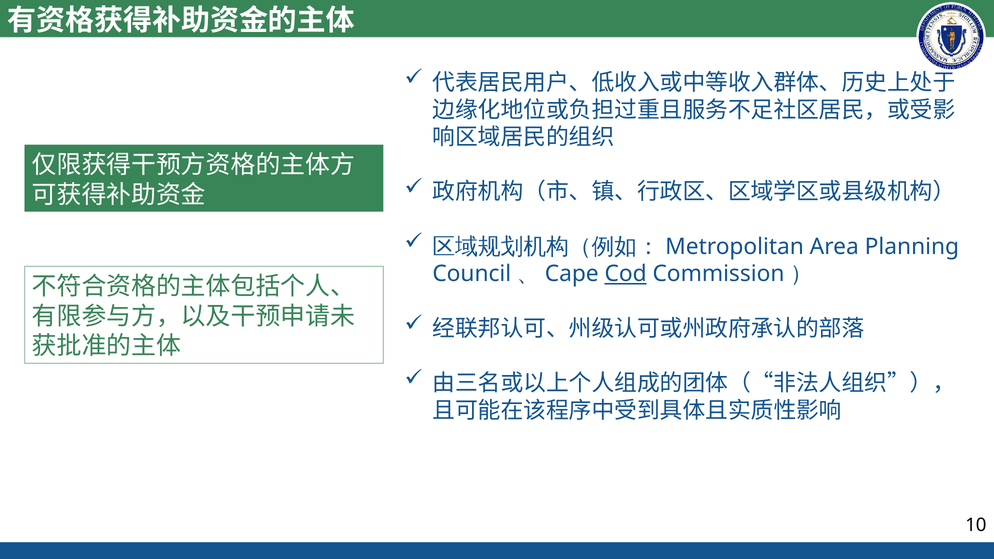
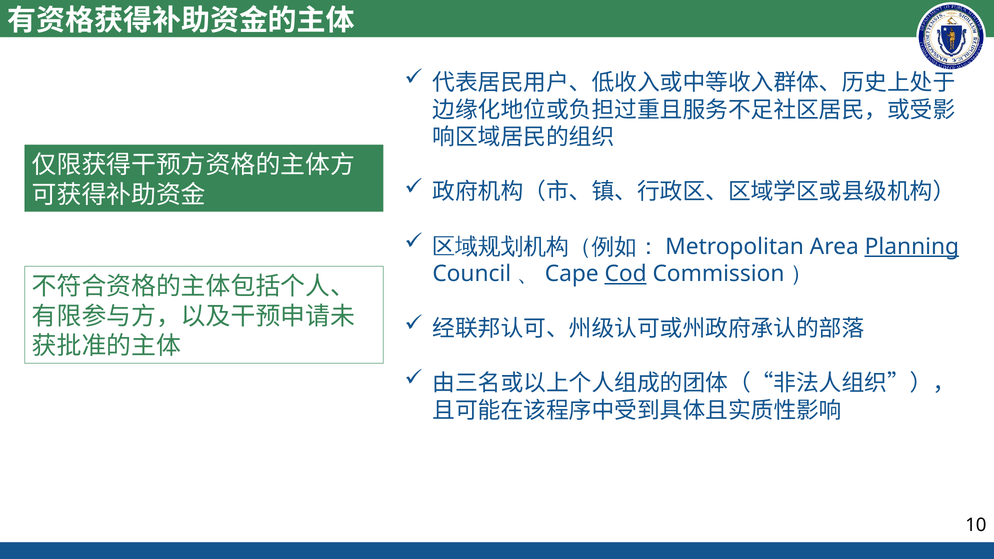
Planning underline: none -> present (912, 247)
